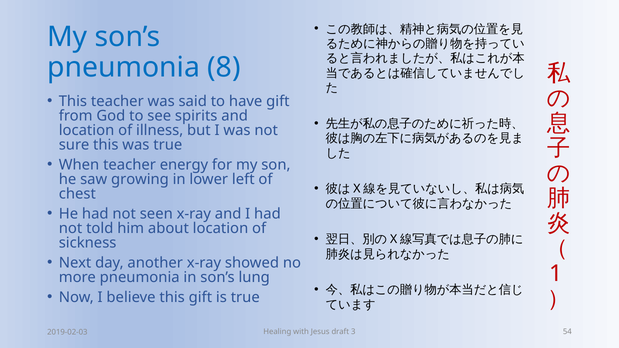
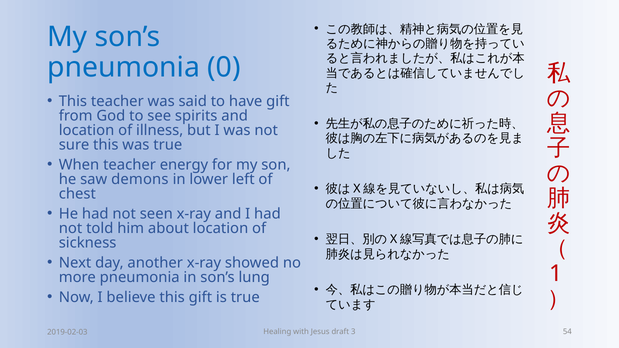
8: 8 -> 0 (224, 67)
growing: growing -> demons (140, 179)
